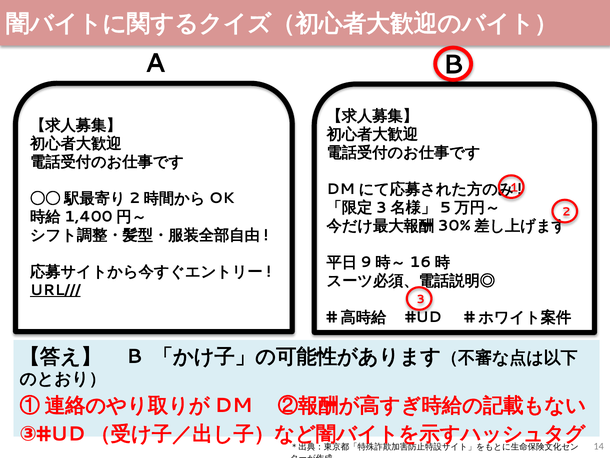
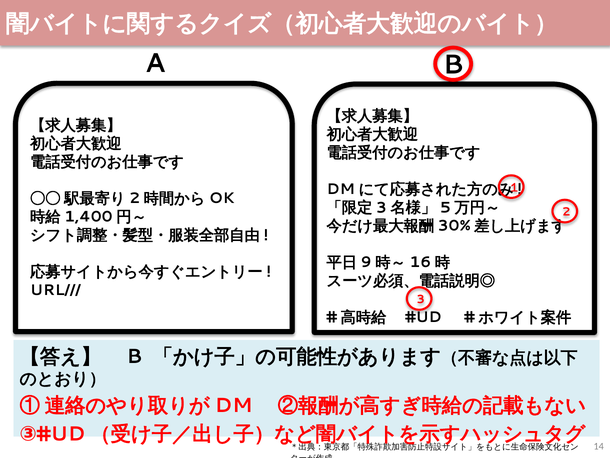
URL/// underline: present -> none (55, 290)
